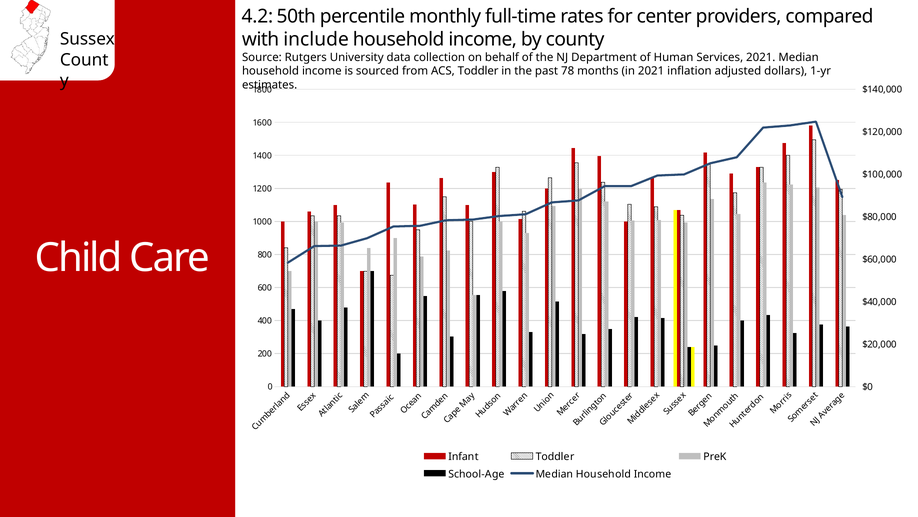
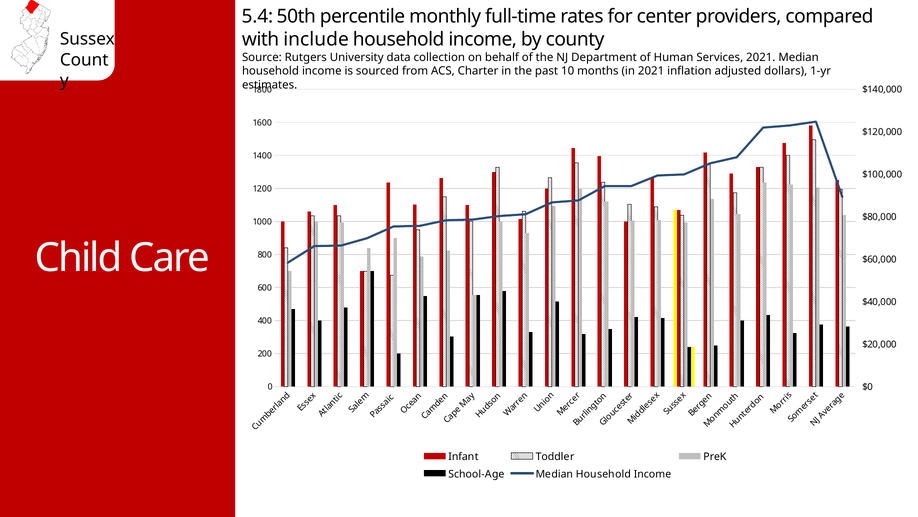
4.2: 4.2 -> 5.4 (257, 16)
ACS Toddler: Toddler -> Charter (478, 71)
78: 78 -> 10 (568, 71)
